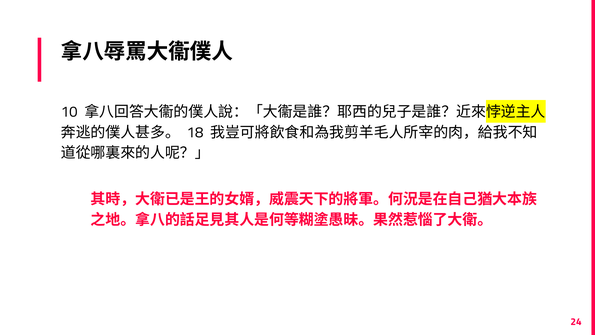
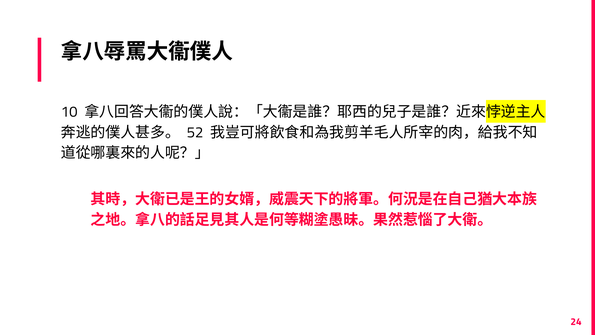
18: 18 -> 52 (195, 132)
